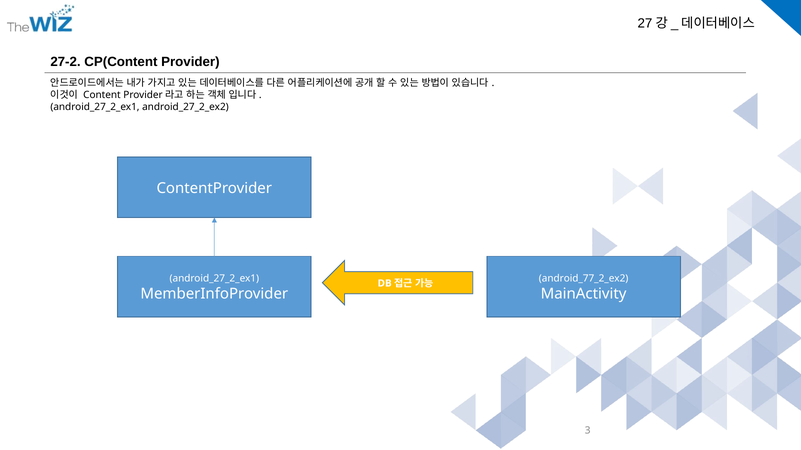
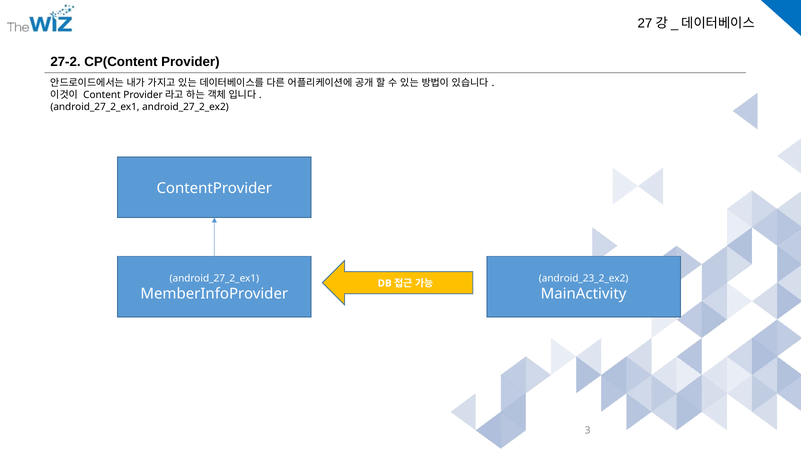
android_77_2_ex2: android_77_2_ex2 -> android_23_2_ex2 (584, 279)
